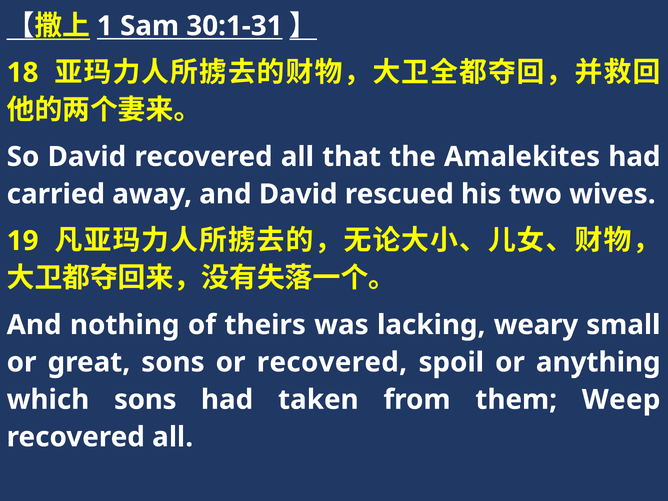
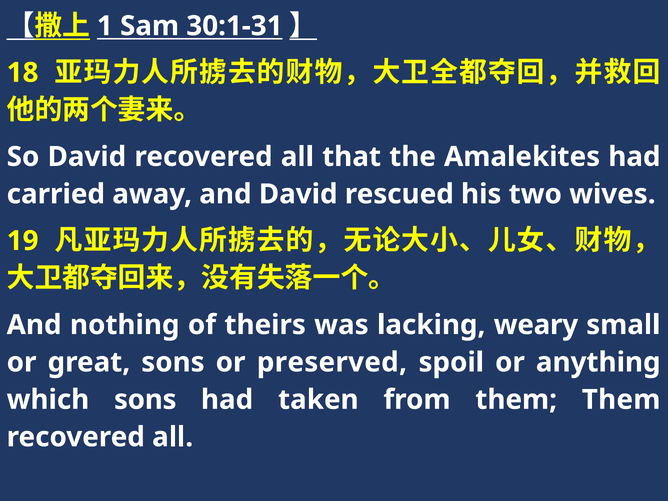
or recovered: recovered -> preserved (332, 362)
them Weep: Weep -> Them (621, 400)
